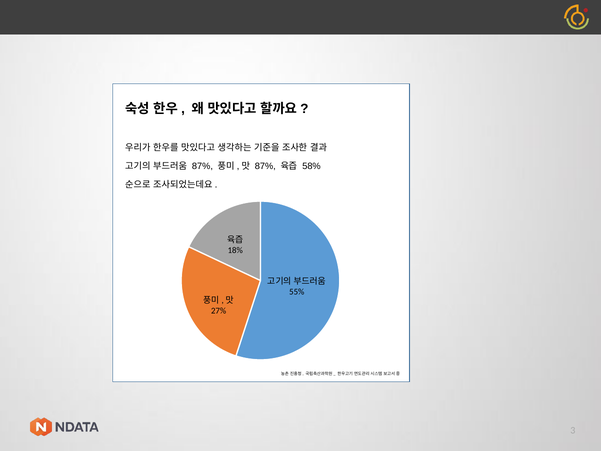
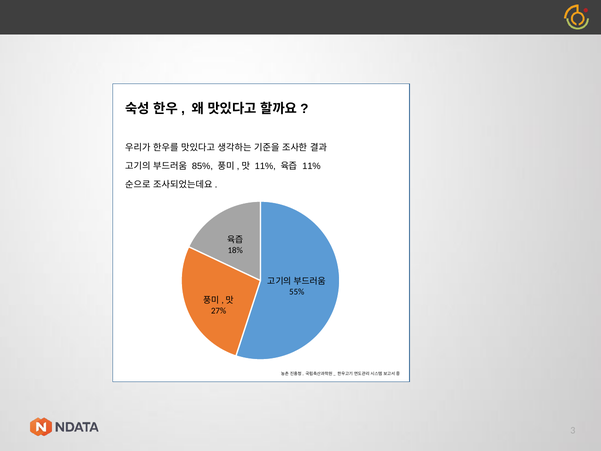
87%: 87% -> 85% (202, 166)
87%: 87% -> 11% (265, 166)
58%: 58% -> 11% (311, 166)
